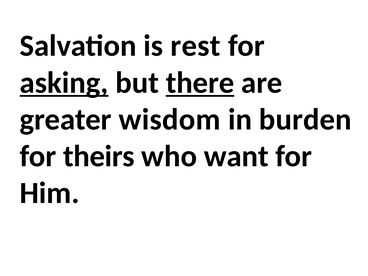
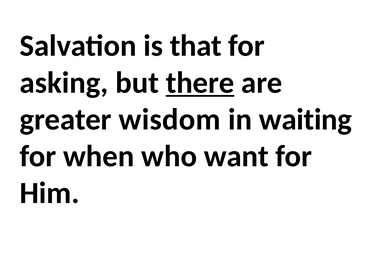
rest: rest -> that (196, 46)
asking underline: present -> none (64, 83)
burden: burden -> waiting (305, 119)
theirs: theirs -> when (99, 156)
